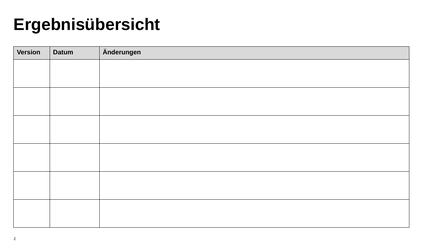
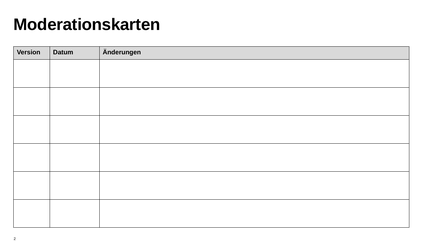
Ergebnisübersicht: Ergebnisübersicht -> Moderationskarten (87, 25)
